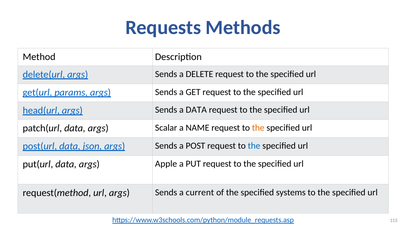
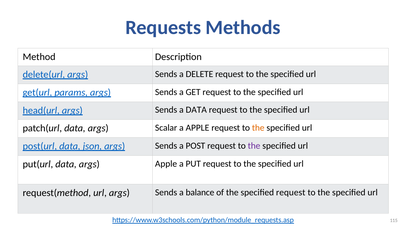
a NAME: NAME -> APPLE (198, 128)
the colour: blue -> purple (254, 146)
current: current -> balance (200, 193)
specified systems: systems -> request (291, 193)
